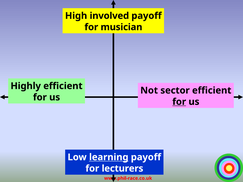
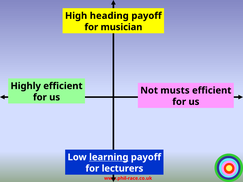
involved: involved -> heading (109, 16)
sector: sector -> musts (175, 91)
for underline: present -> none (179, 102)
